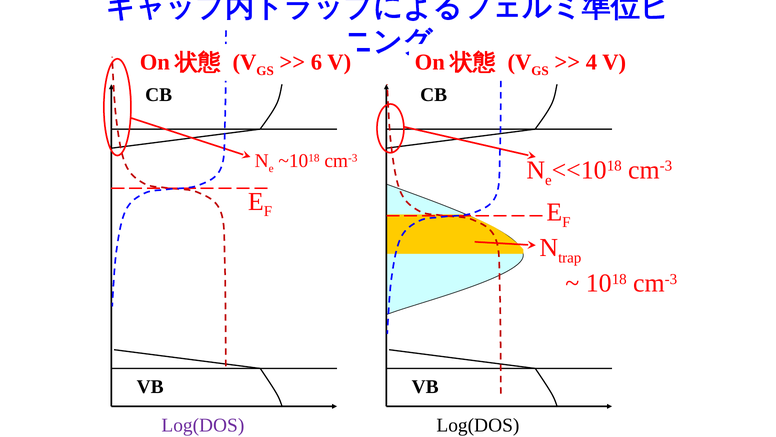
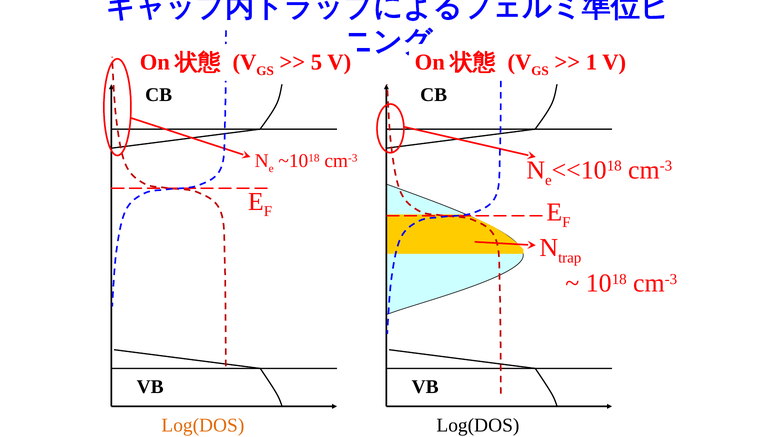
6: 6 -> 5 (317, 62)
4: 4 -> 1 (591, 62)
Log(DOS colour: purple -> orange (203, 425)
